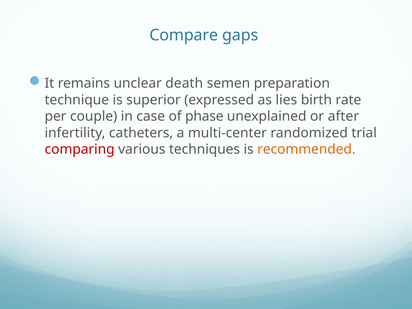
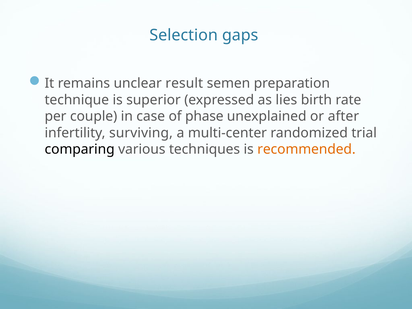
Compare: Compare -> Selection (184, 35)
death: death -> result (184, 83)
catheters: catheters -> surviving (141, 133)
comparing colour: red -> black (80, 149)
